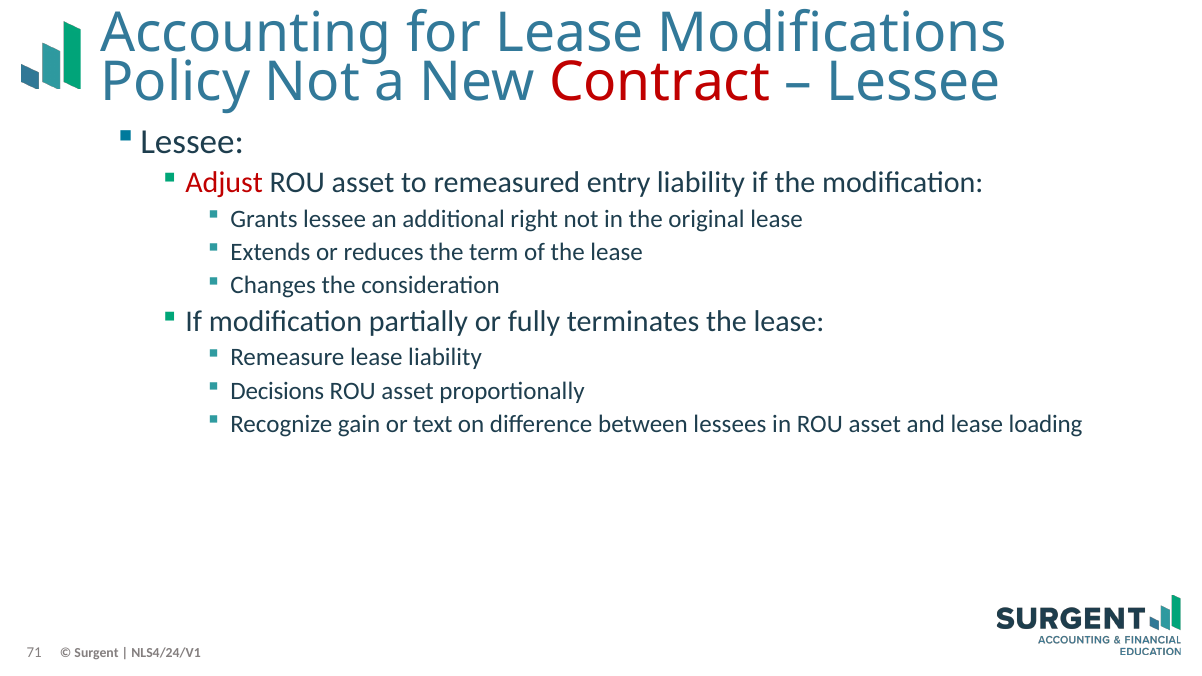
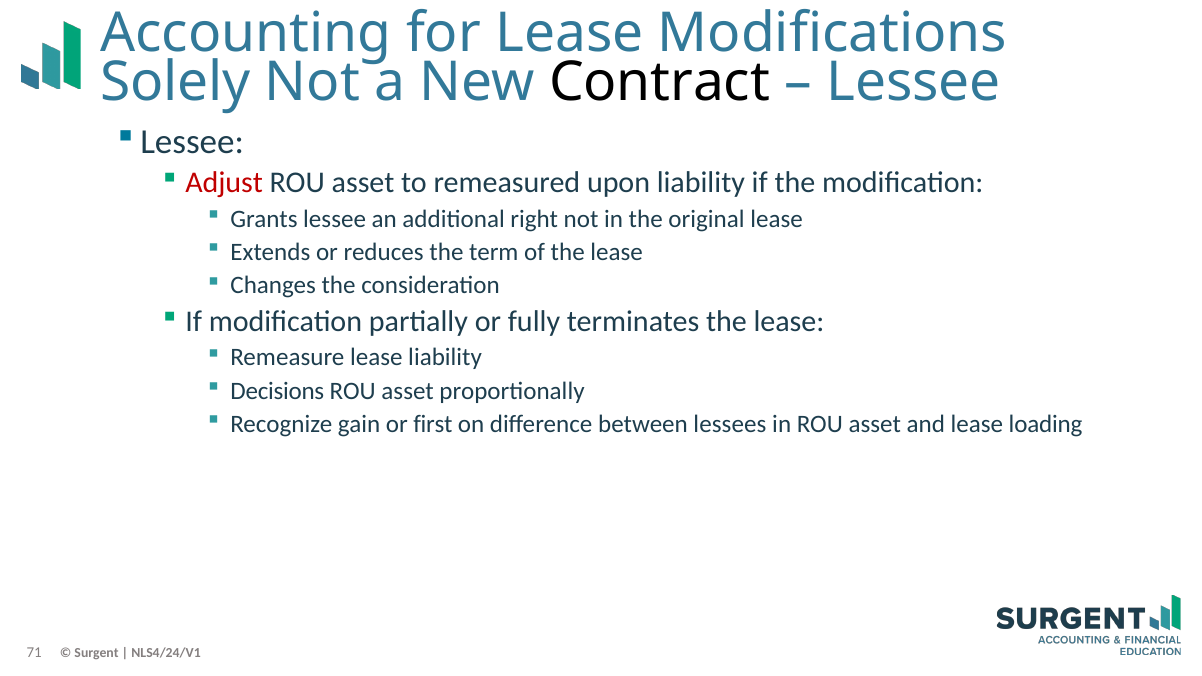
Policy: Policy -> Solely (176, 83)
Contract colour: red -> black (660, 83)
entry: entry -> upon (619, 183)
text: text -> first (433, 424)
